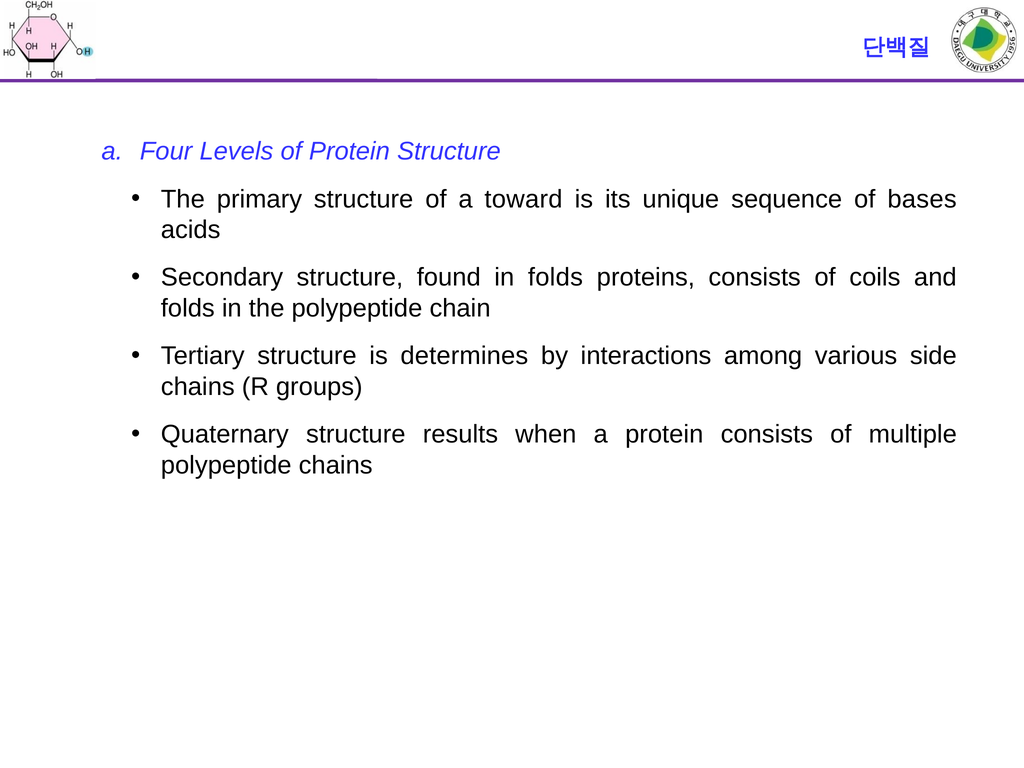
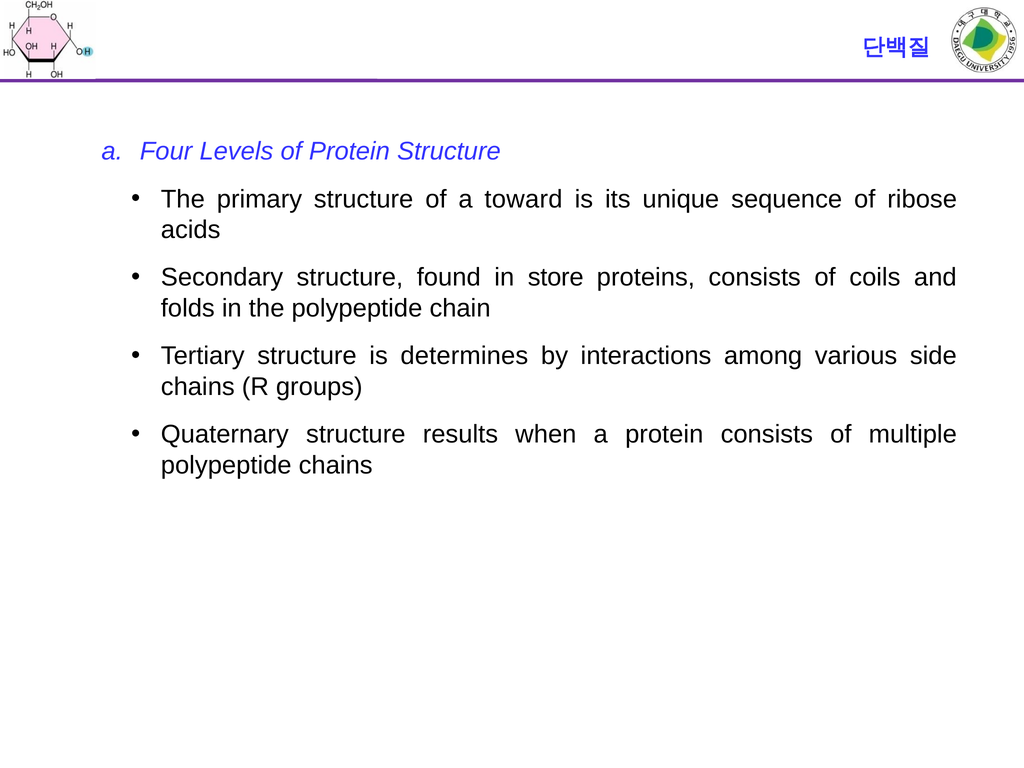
bases: bases -> ribose (922, 199)
in folds: folds -> store (556, 278)
